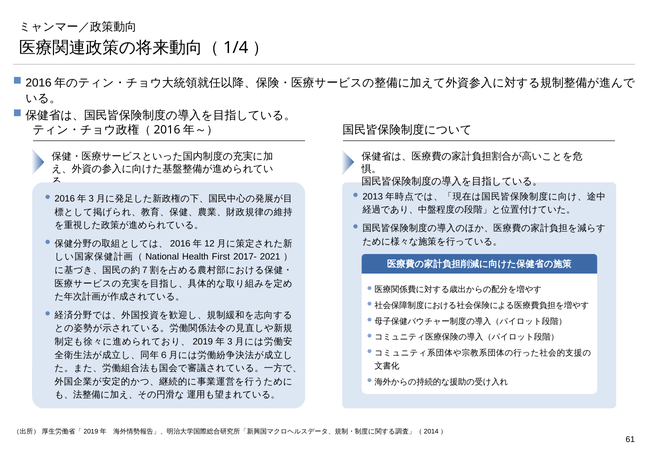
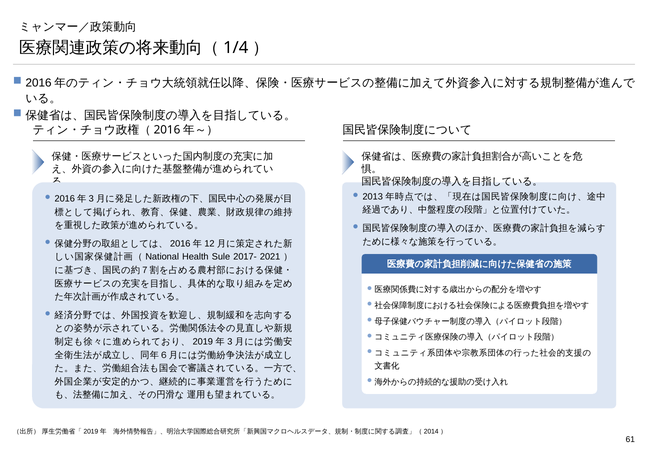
First: First -> Sule (221, 257)
